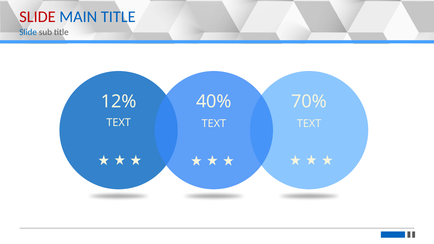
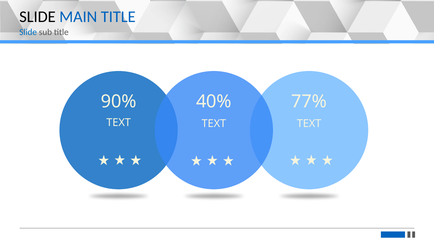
SLIDE colour: red -> black (37, 17)
12%: 12% -> 90% (119, 102)
70%: 70% -> 77% (309, 102)
